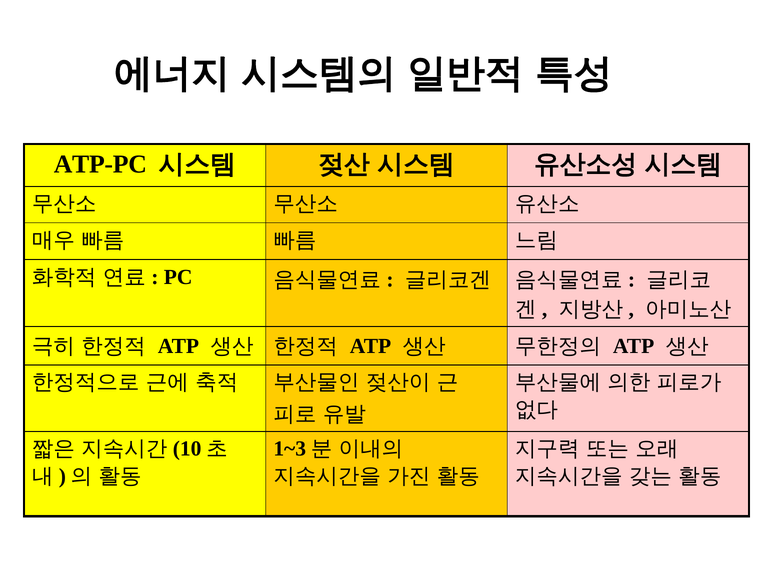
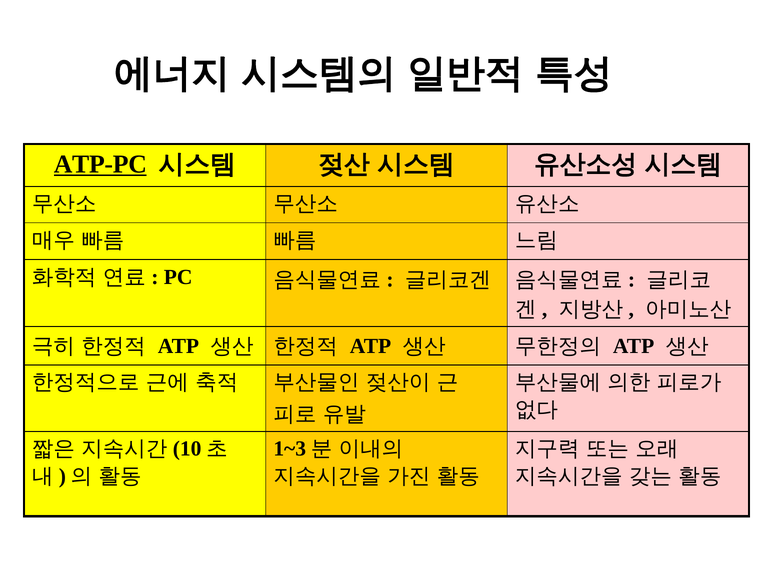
ATP-PC underline: none -> present (100, 164)
